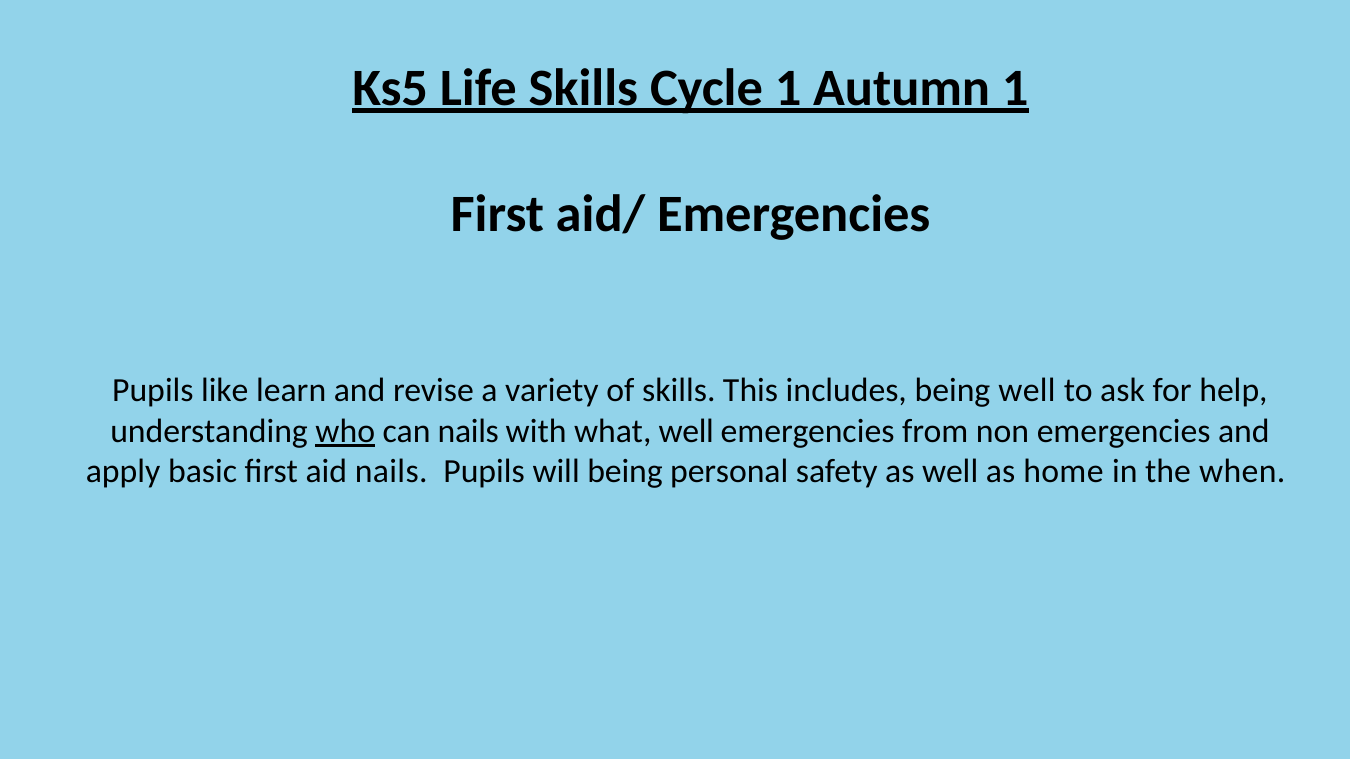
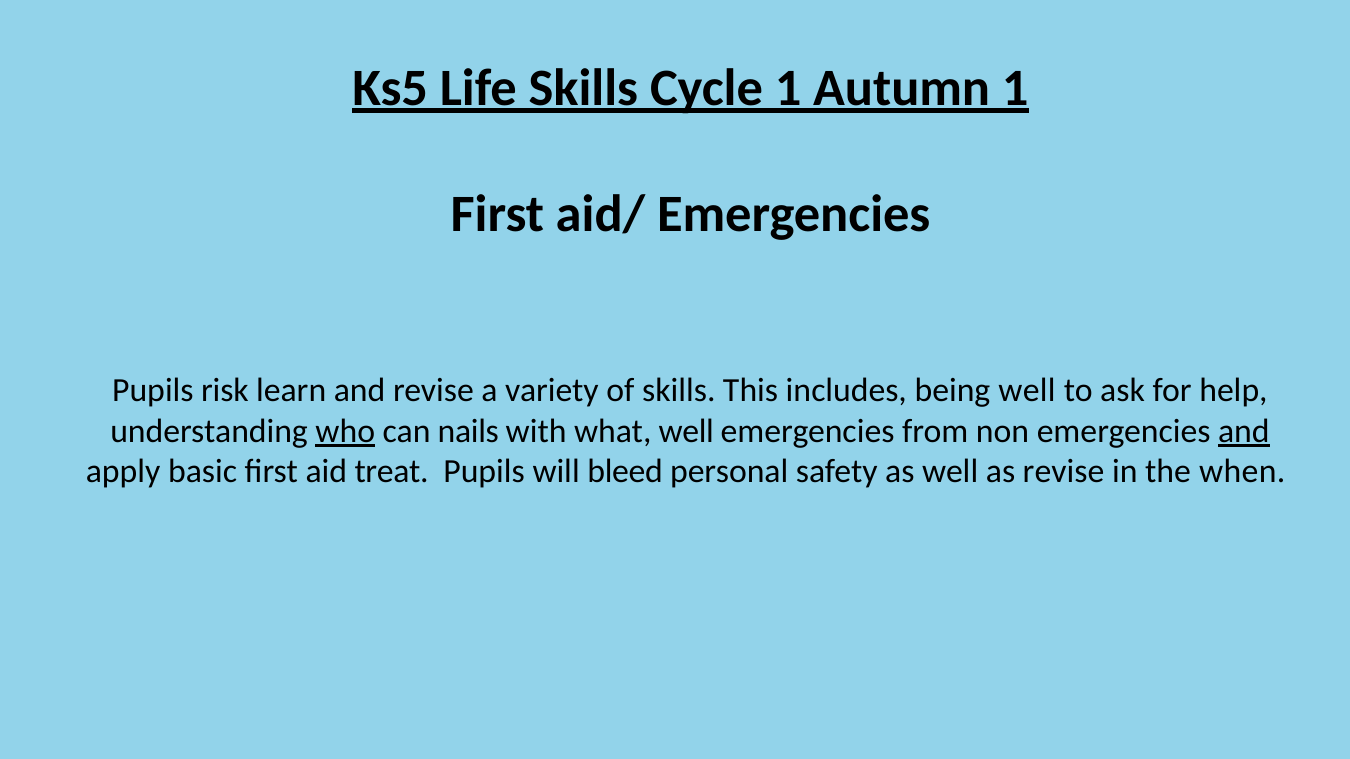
like: like -> risk (225, 391)
and underline: none -> present (1244, 431)
aid nails: nails -> treat (392, 472)
will being: being -> bleed (625, 472)
as home: home -> revise (1064, 472)
